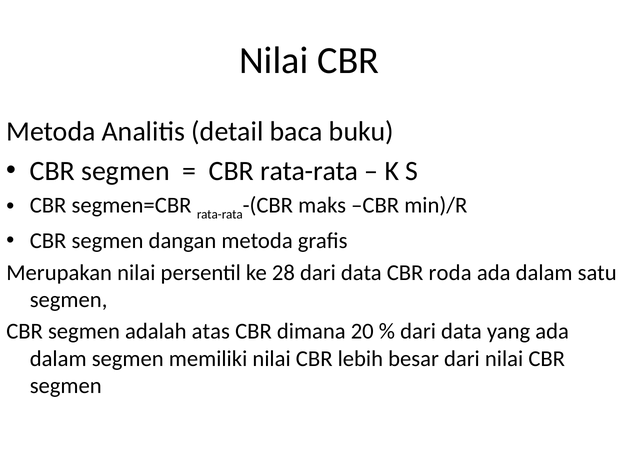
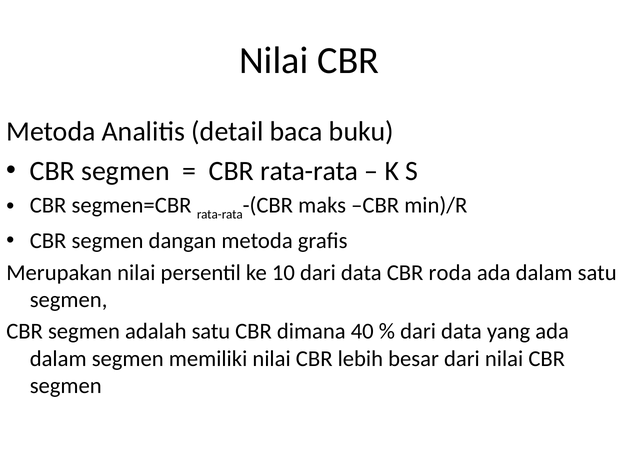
28: 28 -> 10 (283, 272)
adalah atas: atas -> satu (211, 331)
20: 20 -> 40 (362, 331)
